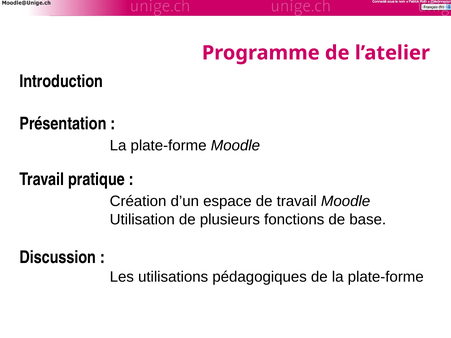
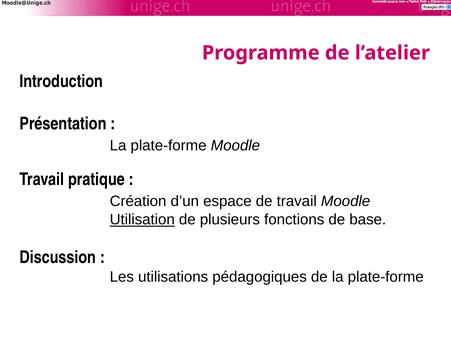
Utilisation underline: none -> present (142, 220)
